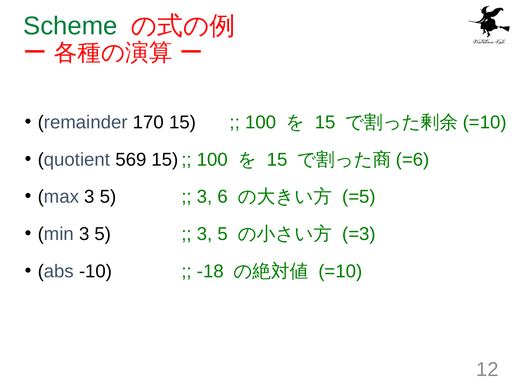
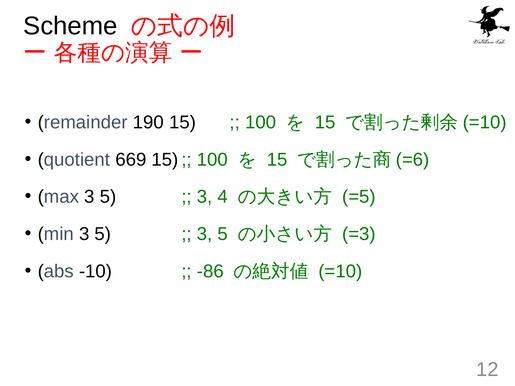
Scheme colour: green -> black (70, 26)
170: 170 -> 190 (148, 122)
569: 569 -> 669 (131, 160)
6: 6 -> 4 (223, 197)
-18: -18 -> -86 (210, 271)
